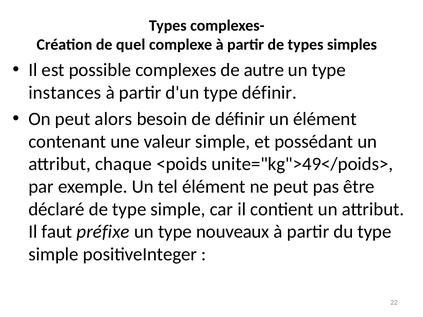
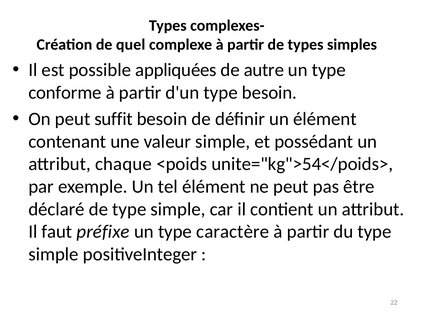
complexes: complexes -> appliquées (176, 70)
instances: instances -> conforme (65, 93)
type définir: définir -> besoin (269, 93)
alors: alors -> suffit (114, 119)
unite="kg">49</poids>: unite="kg">49</poids> -> unite="kg">54</poids> (302, 164)
nouveaux: nouveaux -> caractère (233, 232)
